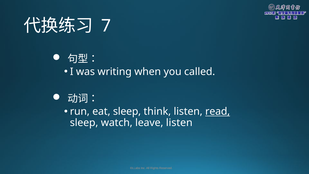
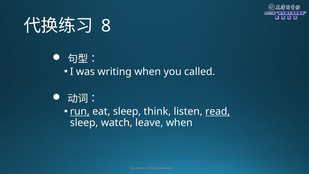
7: 7 -> 8 (106, 26)
run underline: none -> present (80, 111)
leave listen: listen -> when (179, 123)
